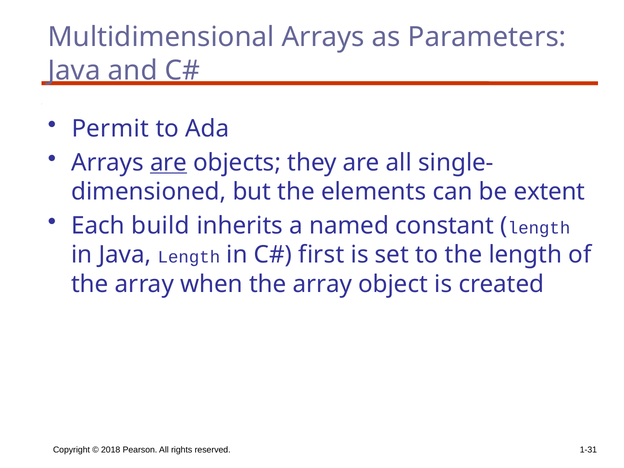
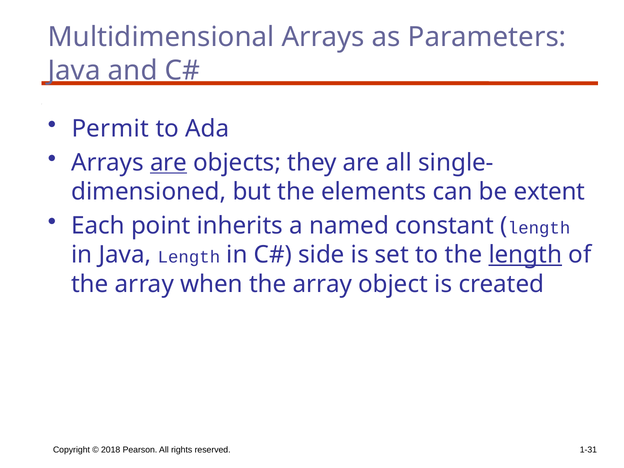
build: build -> point (161, 226)
first: first -> side (322, 255)
length underline: none -> present (525, 255)
